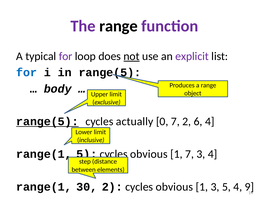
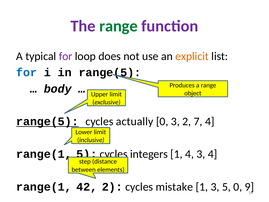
range colour: black -> green (119, 26)
not underline: present -> none (132, 56)
explicit colour: purple -> orange (192, 56)
0 7: 7 -> 3 (175, 121)
6: 6 -> 7 (198, 121)
obvious: obvious -> integers (149, 154)
1 7: 7 -> 4 (190, 154)
30: 30 -> 42 (87, 187)
2 cycles obvious: obvious -> mistake (174, 187)
5 4: 4 -> 0 (238, 187)
